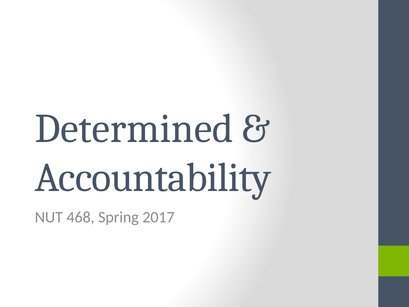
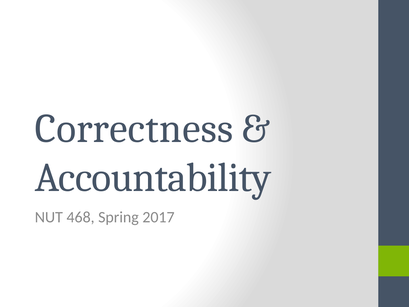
Determined: Determined -> Correctness (134, 128)
